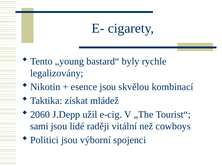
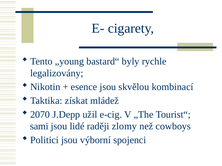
2060: 2060 -> 2070 (40, 115)
vitální: vitální -> zlomy (124, 127)
